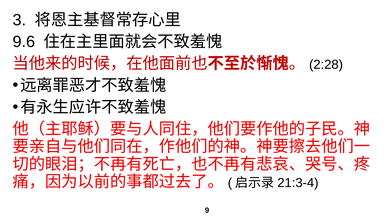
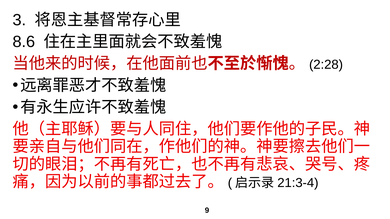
9.6: 9.6 -> 8.6 (24, 42)
